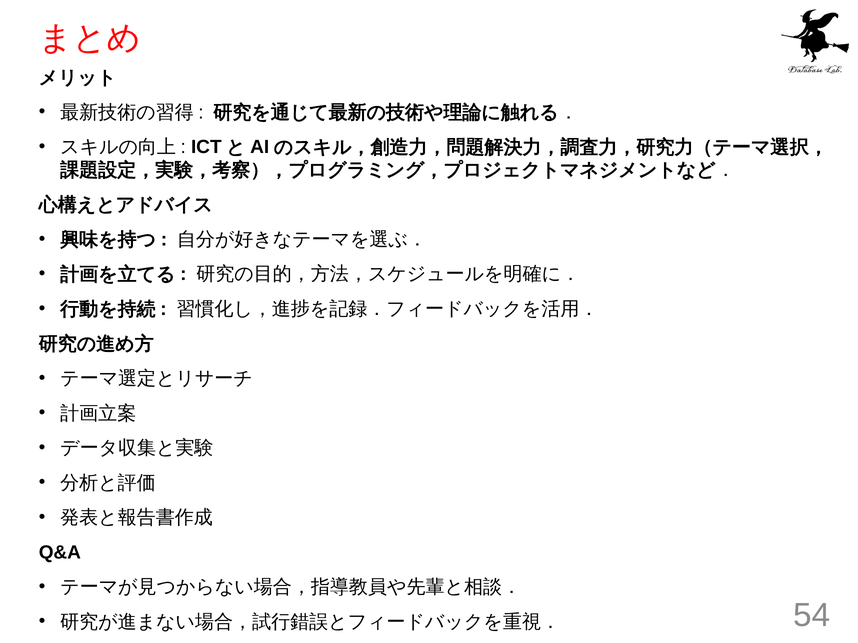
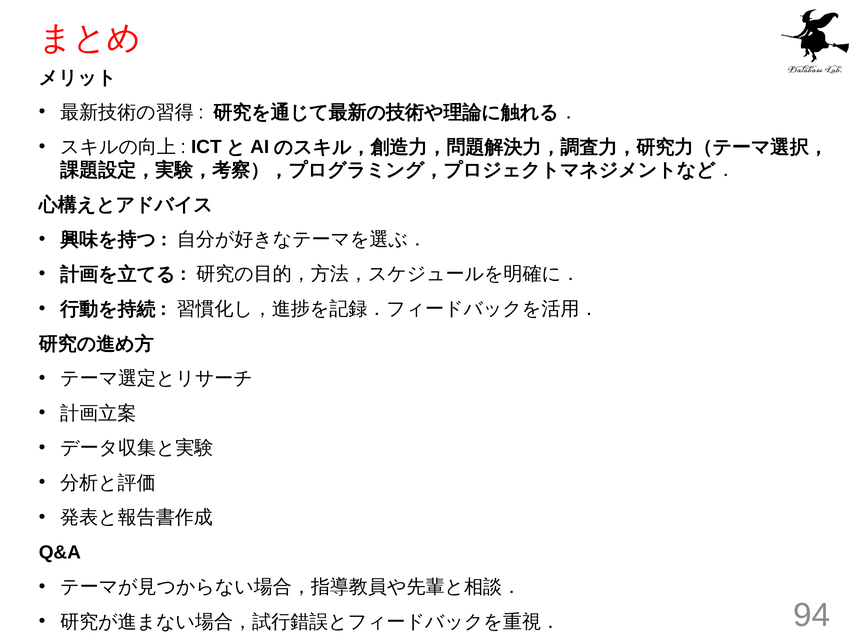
54: 54 -> 94 (812, 616)
